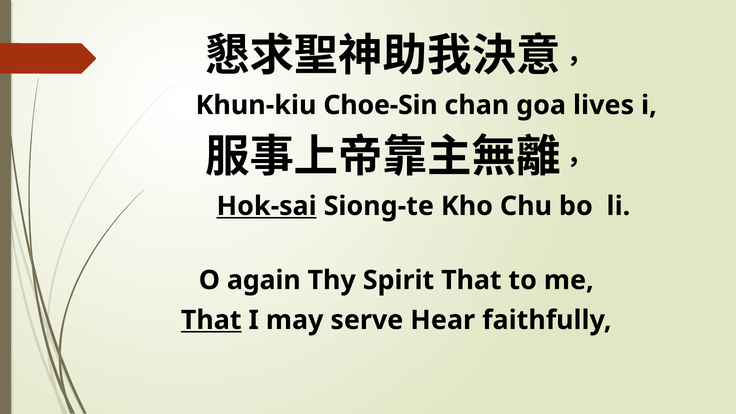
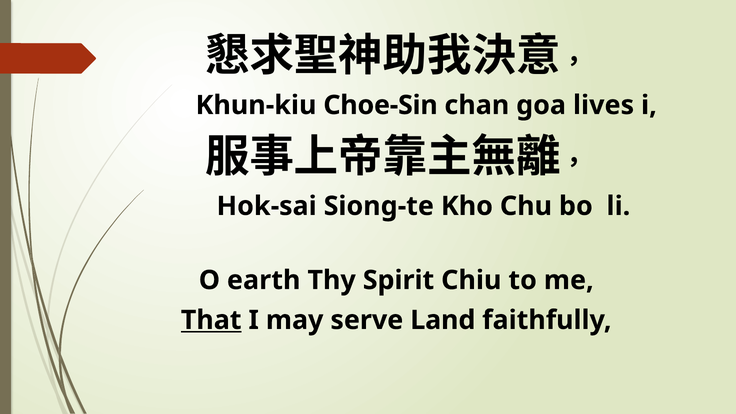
Hok-sai underline: present -> none (267, 206)
again: again -> earth (264, 280)
Spirit That: That -> Chiu (471, 280)
Hear: Hear -> Land (443, 320)
